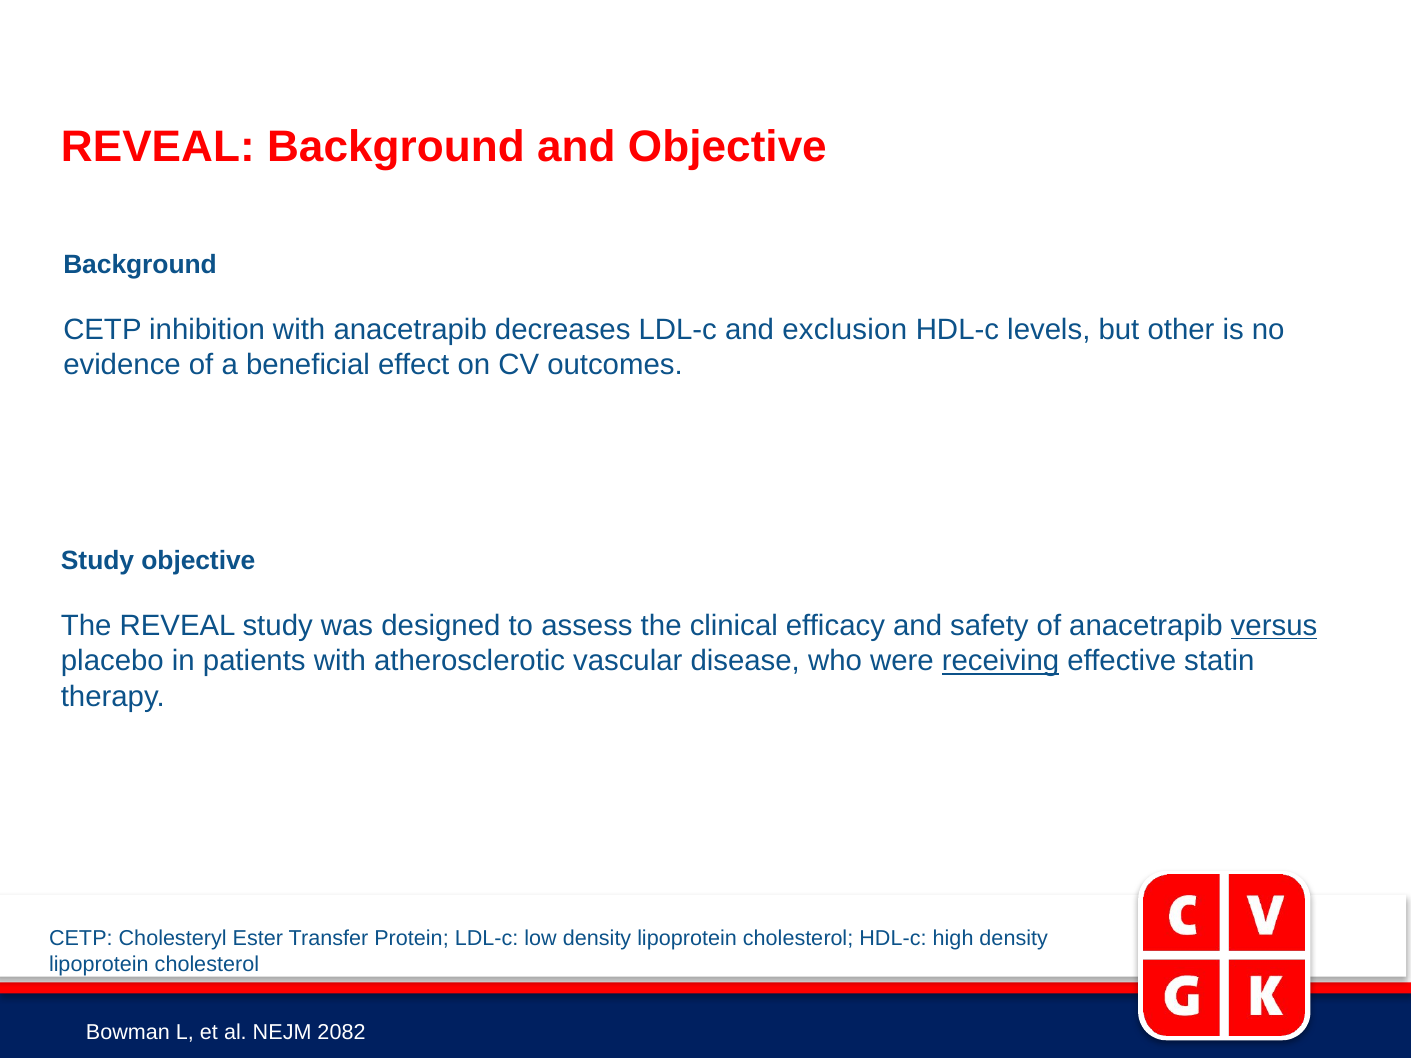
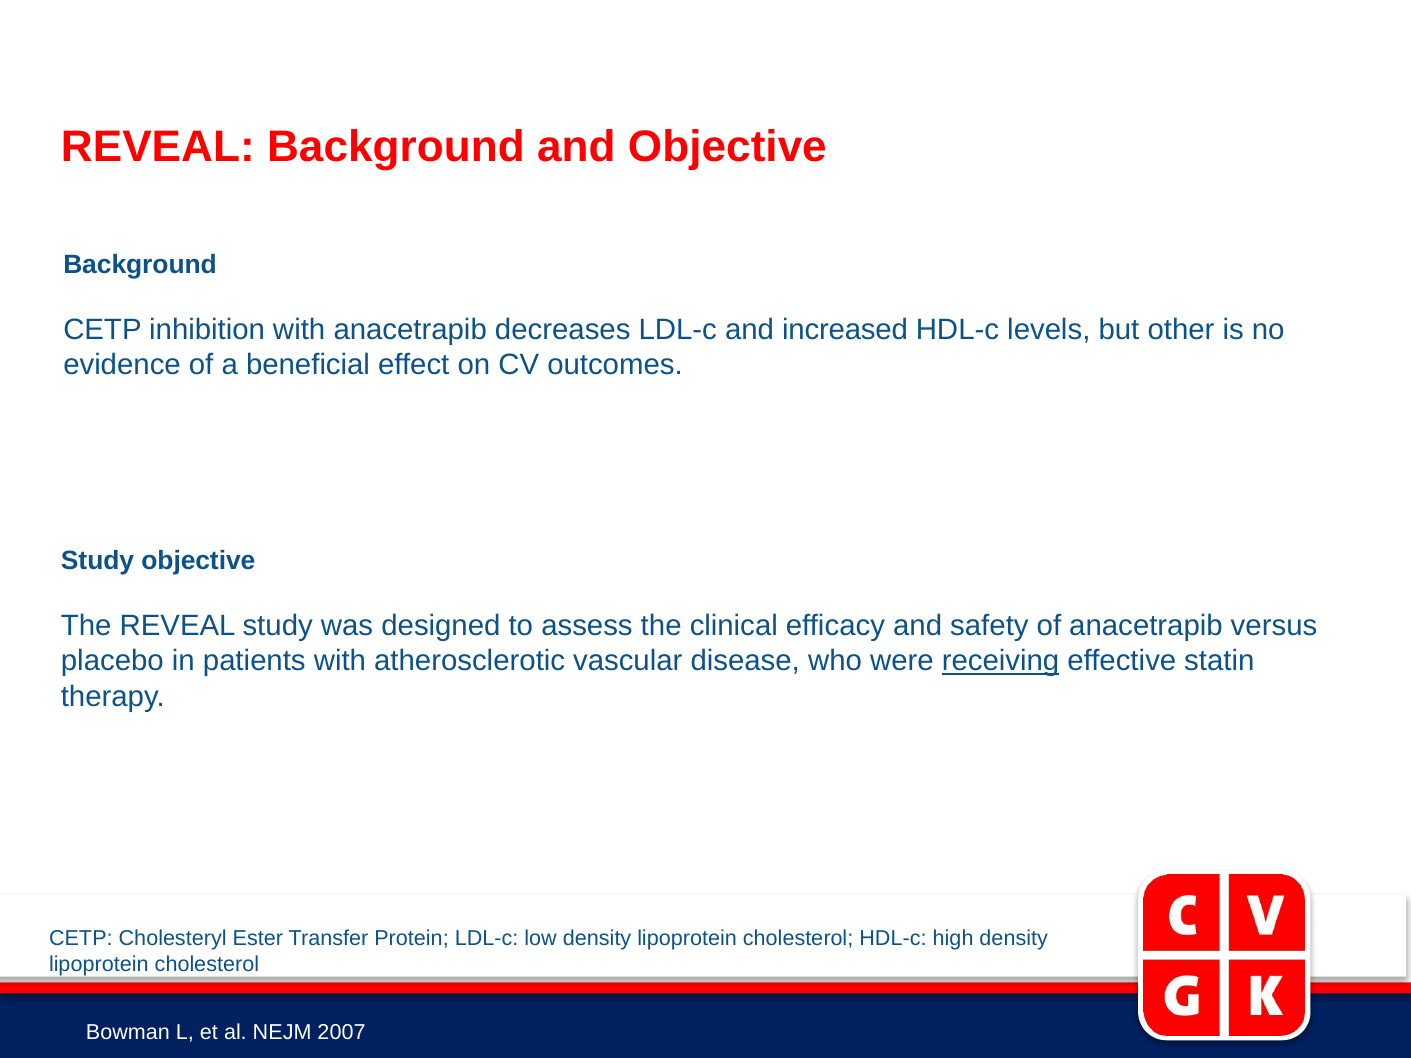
exclusion: exclusion -> increased (845, 330)
versus underline: present -> none (1274, 626)
2082: 2082 -> 2007 (342, 1033)
